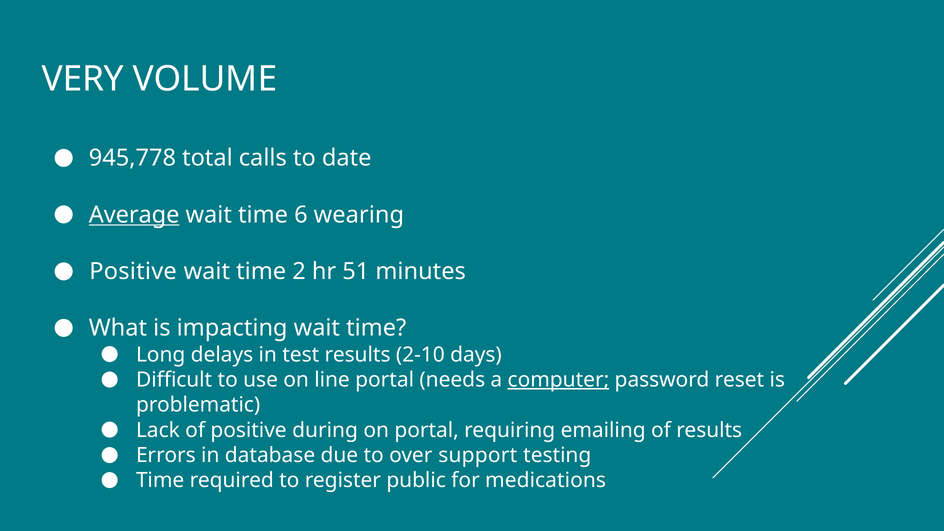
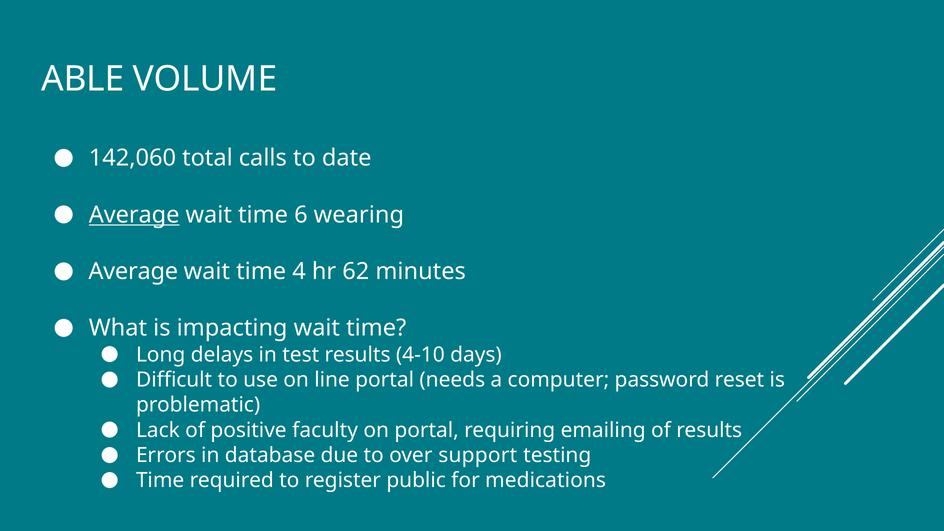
VERY: VERY -> ABLE (83, 79)
945,778: 945,778 -> 142,060 (132, 158)
Positive: Positive -> Average (133, 271)
2: 2 -> 4 (299, 271)
51: 51 -> 62 (356, 271)
2-10: 2-10 -> 4-10 (420, 355)
computer underline: present -> none (558, 380)
during: during -> faculty (325, 430)
